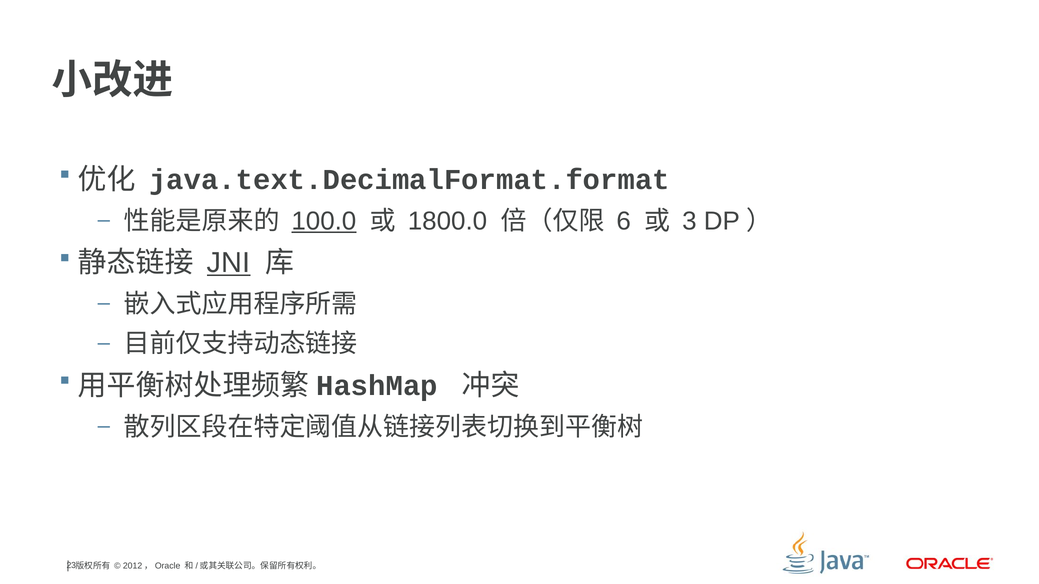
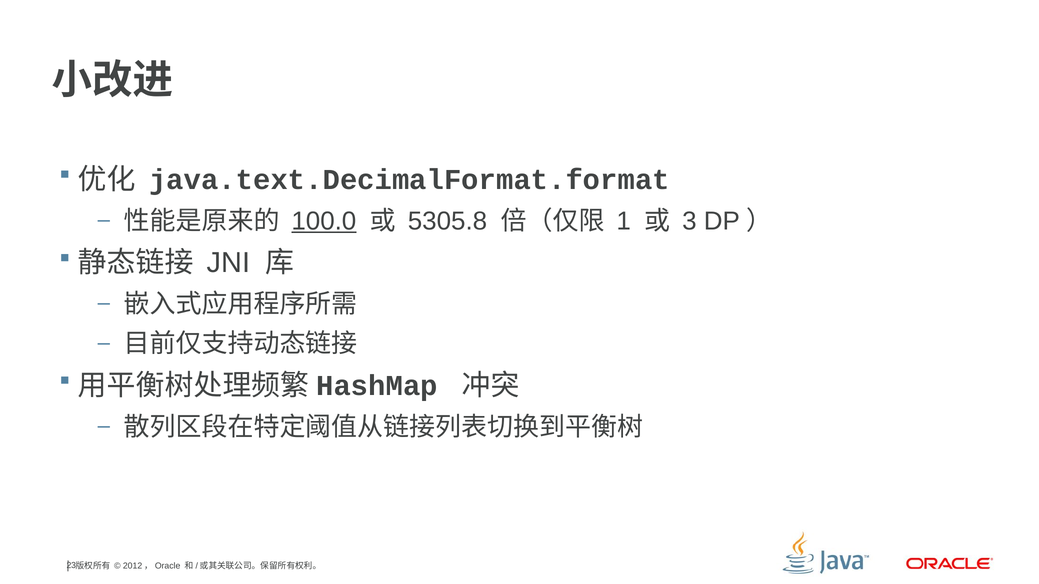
1800.0: 1800.0 -> 5305.8 (447, 221)
6: 6 -> 1 (624, 221)
JNI underline: present -> none (229, 263)
